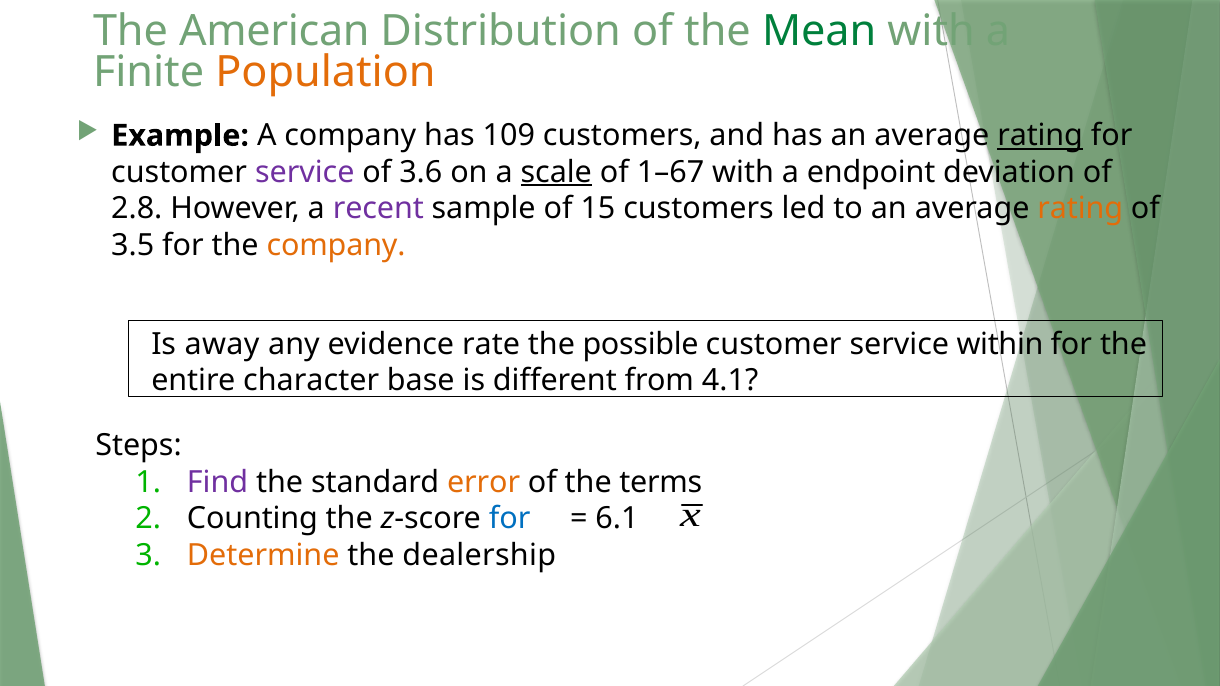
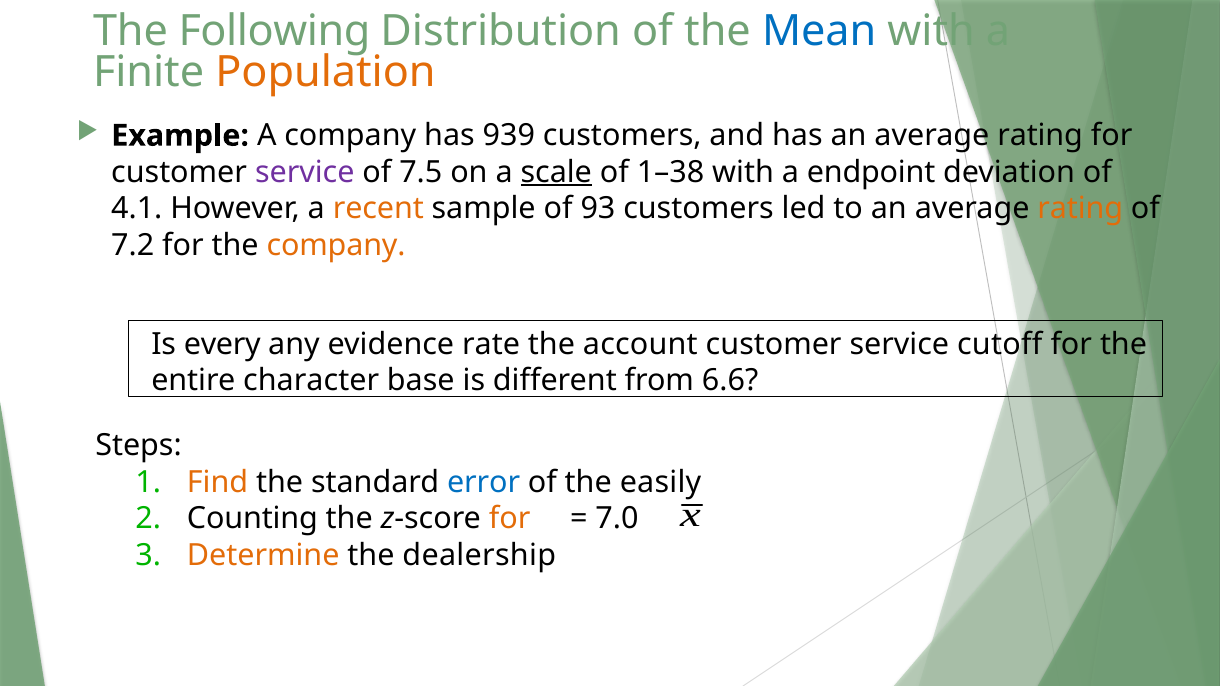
American: American -> Following (274, 31)
Mean colour: green -> blue (819, 31)
109: 109 -> 939 (509, 136)
rating underline: present -> none (1040, 136)
3.6: 3.6 -> 7.5 (421, 172)
1–67: 1–67 -> 1–38 (671, 172)
2.8: 2.8 -> 4.1 (137, 209)
recent colour: purple -> orange (378, 209)
15: 15 -> 93 (598, 209)
3.5: 3.5 -> 7.2 (133, 246)
away: away -> every (222, 344)
possible: possible -> account (640, 344)
within: within -> cutoff (1000, 344)
4.1: 4.1 -> 6.6 (730, 381)
Find colour: purple -> orange (218, 482)
error colour: orange -> blue (484, 482)
terms: terms -> easily (660, 482)
for colour: blue -> orange (510, 519)
6.1: 6.1 -> 7.0 (617, 519)
